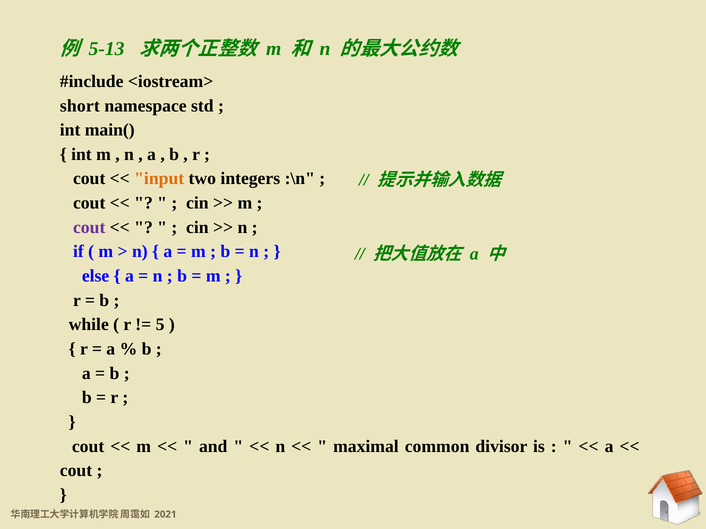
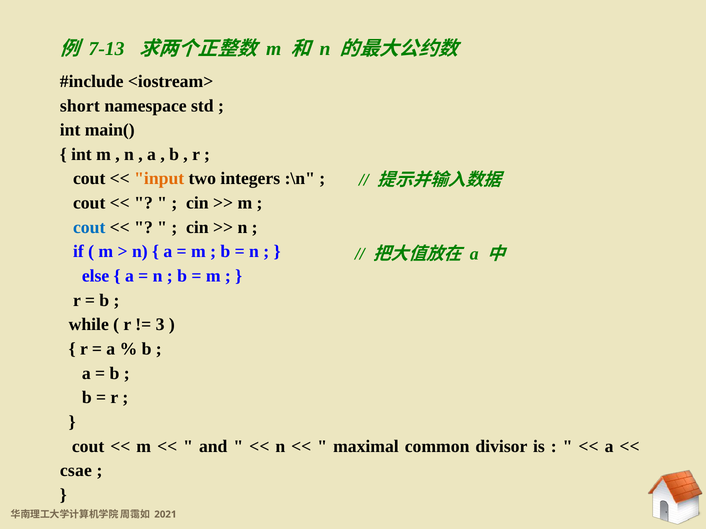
5-13: 5-13 -> 7-13 (107, 49)
cout colour: purple -> blue (89, 228)
5: 5 -> 3 (160, 325)
cout: cout -> csae (76, 471)
